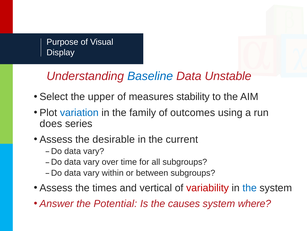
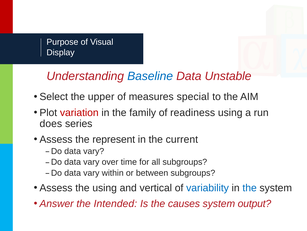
stability: stability -> special (193, 97)
variation colour: blue -> red (79, 112)
outcomes: outcomes -> readiness (193, 112)
desirable: desirable -> represent (114, 139)
the times: times -> using (105, 187)
variability colour: red -> blue (208, 187)
Potential: Potential -> Intended (115, 203)
where: where -> output (254, 203)
